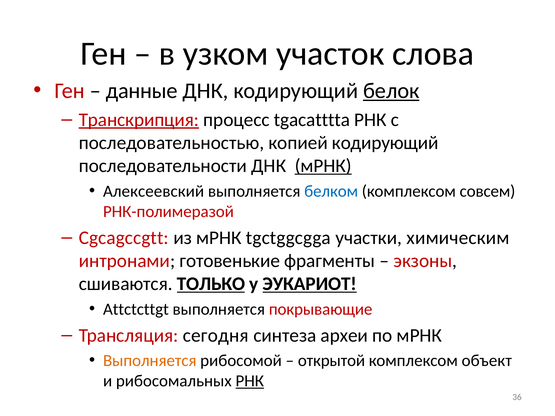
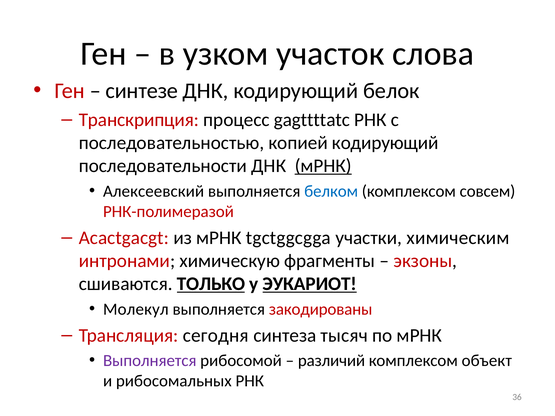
данные: данные -> синтезе (142, 91)
белок underline: present -> none (391, 91)
Транскрипция underline: present -> none (139, 120)
tgacatttta: tgacatttta -> gagttttatc (312, 120)
Cgcagccgtt: Cgcagccgtt -> Acactgacgt (124, 238)
готовенькие: готовенькие -> химическую (230, 261)
Attctcttgt: Attctcttgt -> Молекул (136, 309)
покрывающие: покрывающие -> закодированы (321, 309)
археи: археи -> тысяч (344, 336)
Выполняется colour: orange -> purple (150, 361)
открытой: открытой -> различий (331, 361)
РНК underline: present -> none (250, 381)
